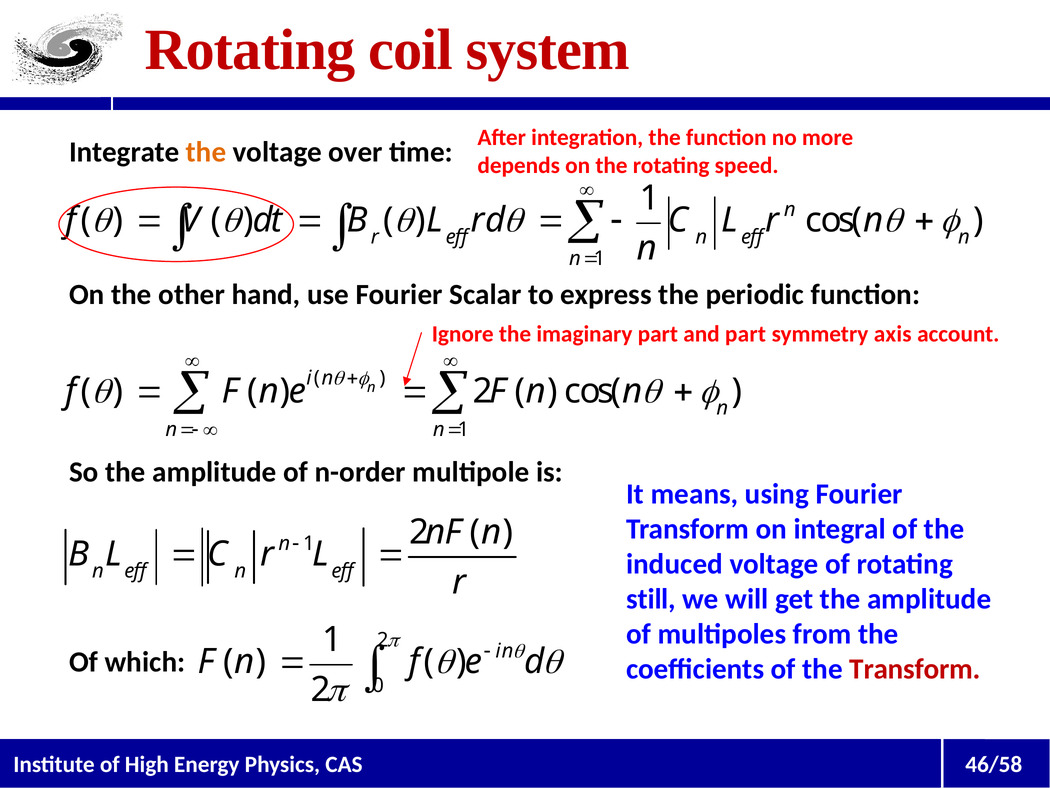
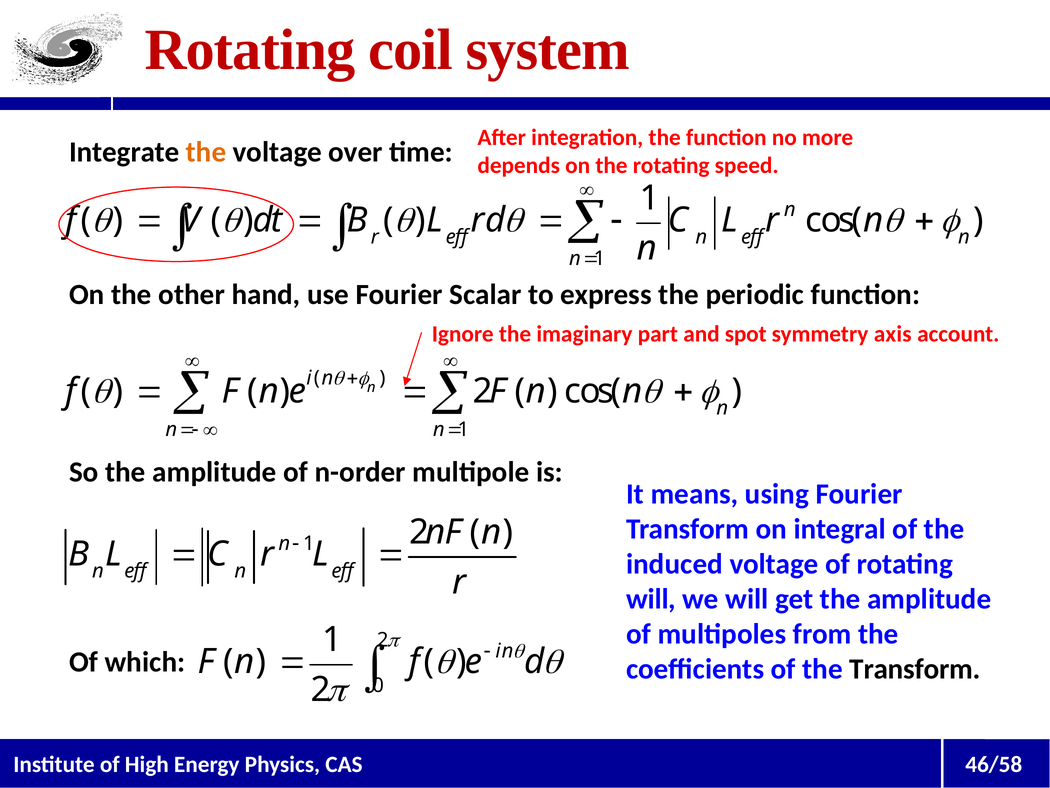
and part: part -> spot (746, 334)
still: still -> will (651, 599)
Transform colour: red -> black (915, 669)
